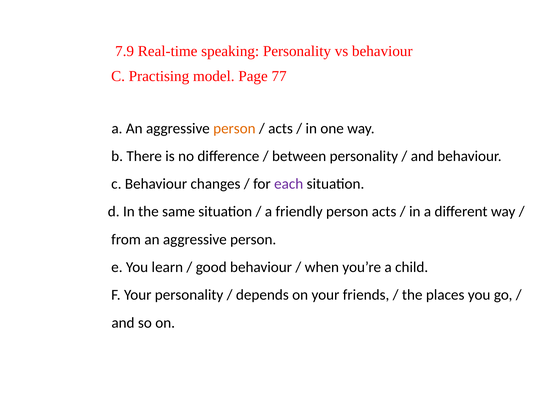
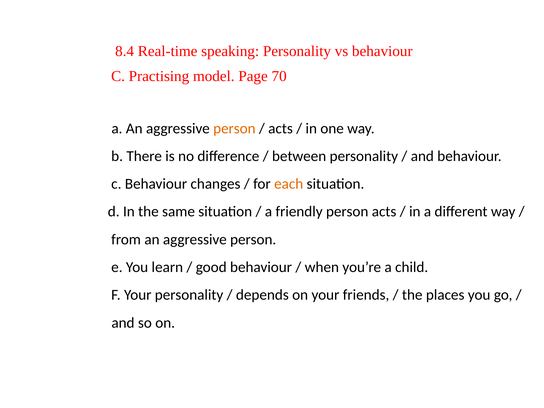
7.9: 7.9 -> 8.4 (125, 51)
77: 77 -> 70 (279, 76)
each colour: purple -> orange (289, 184)
